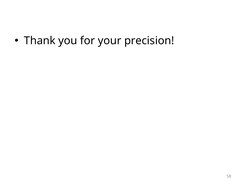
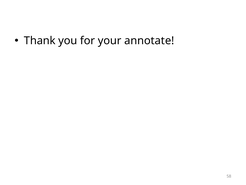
precision: precision -> annotate (149, 41)
